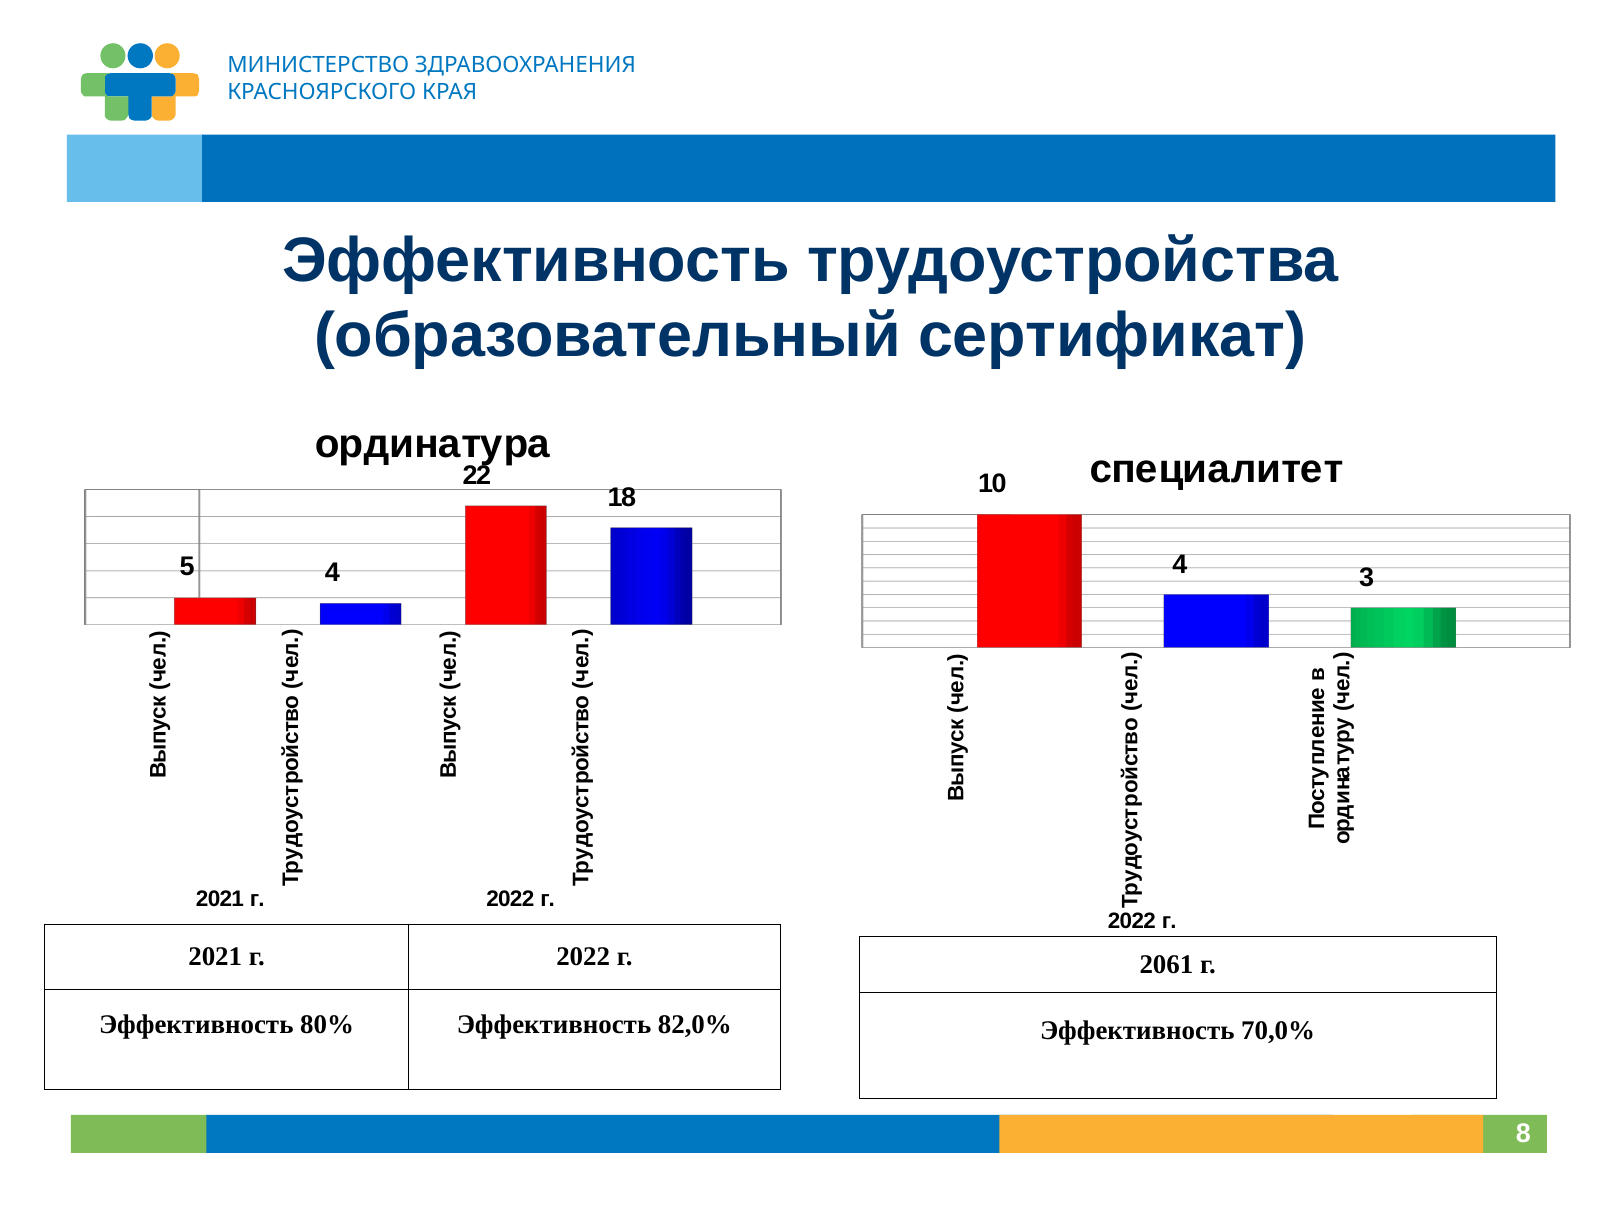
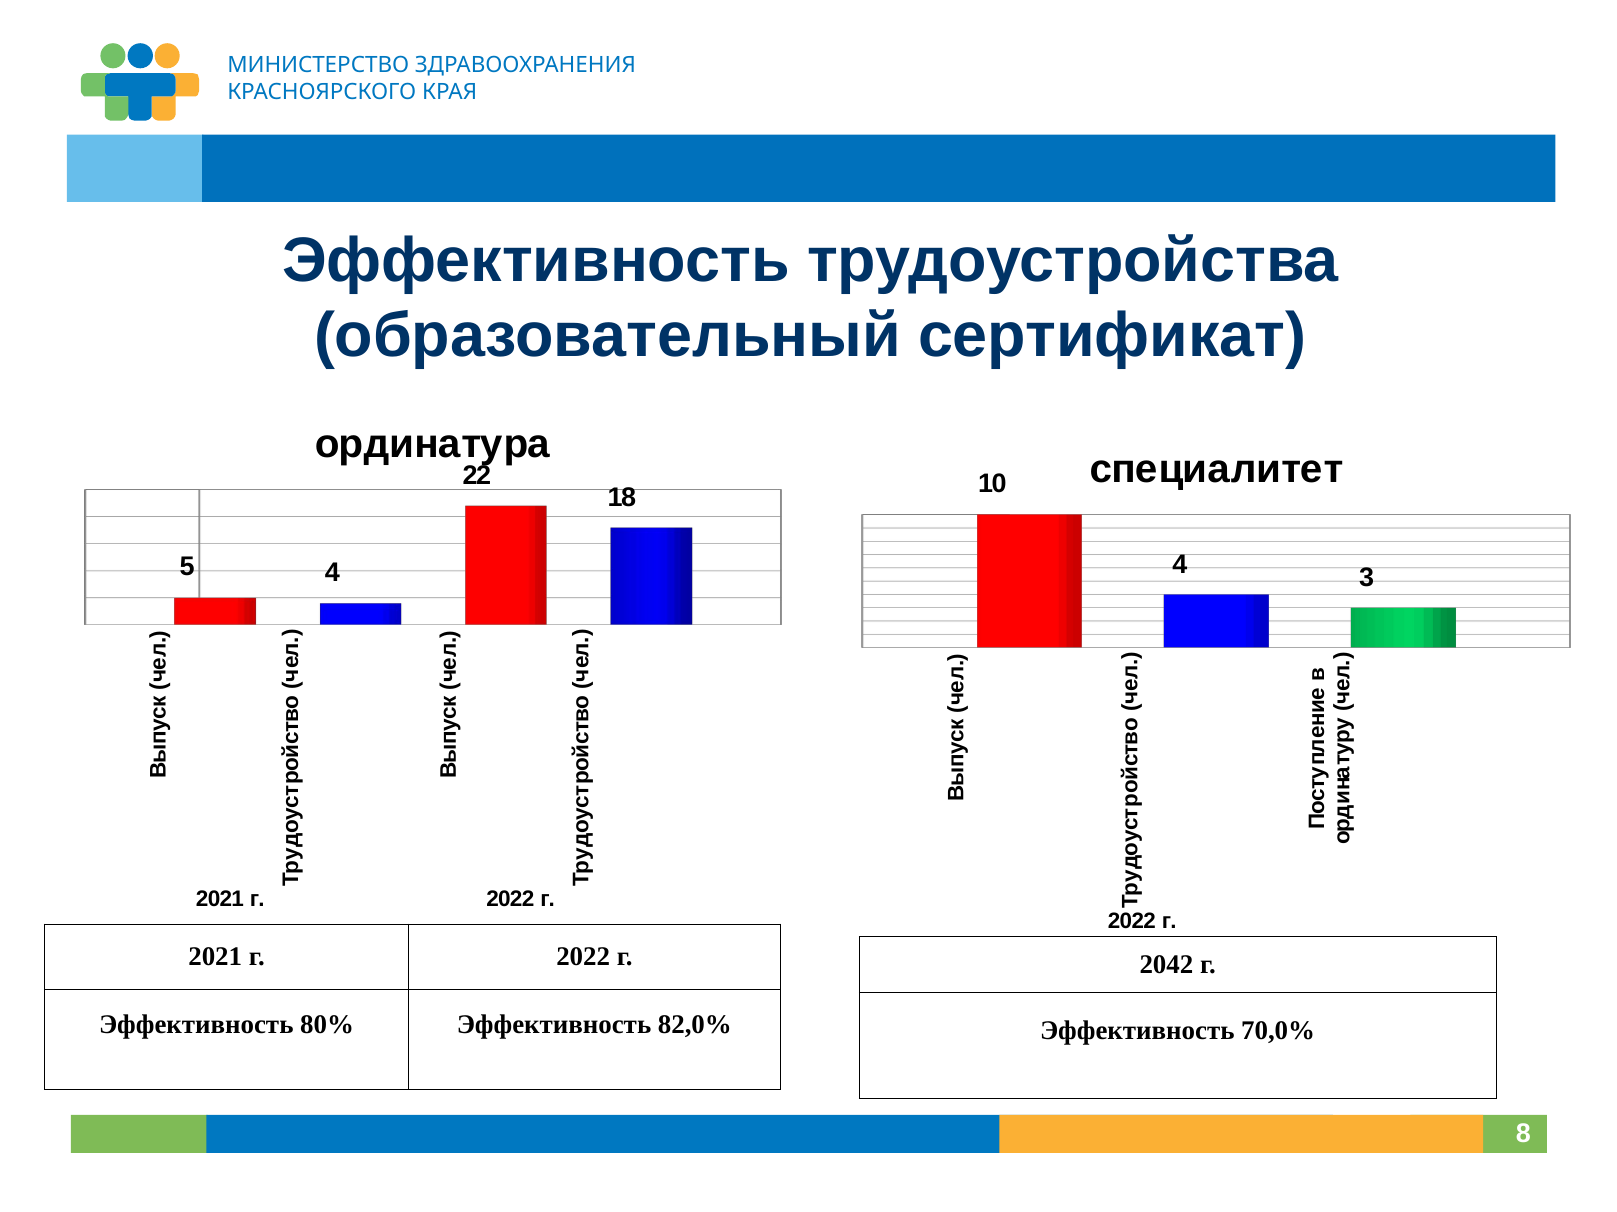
2061: 2061 -> 2042 (1166, 965)
